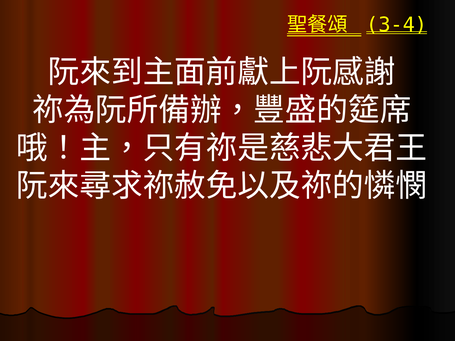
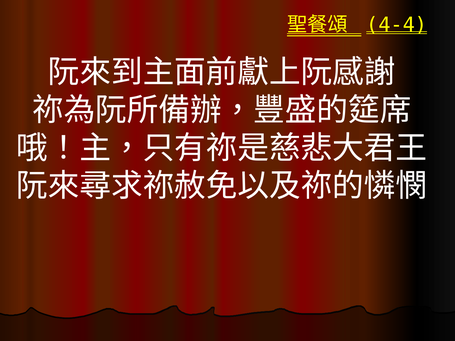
3-4: 3-4 -> 4-4 (397, 25)
